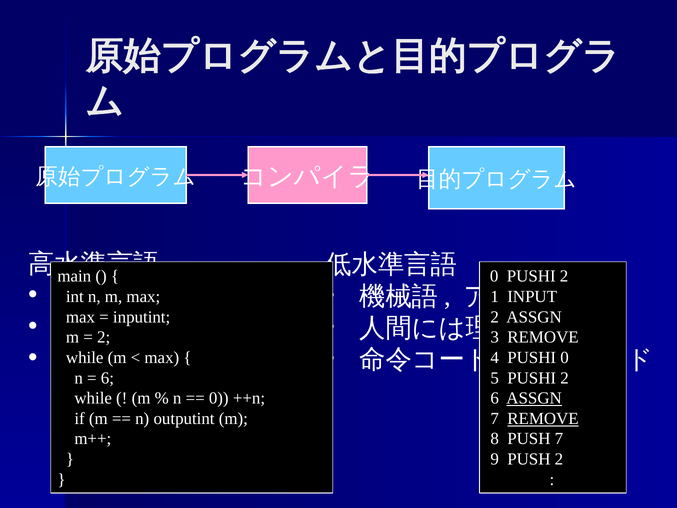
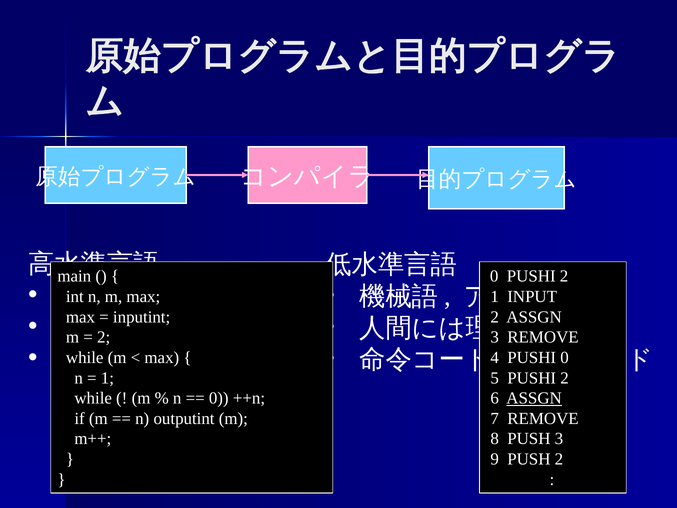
6: 6 -> 1 (107, 378)
REMOVE underline: present -> none (543, 418)
PUSH 7: 7 -> 3 (559, 439)
